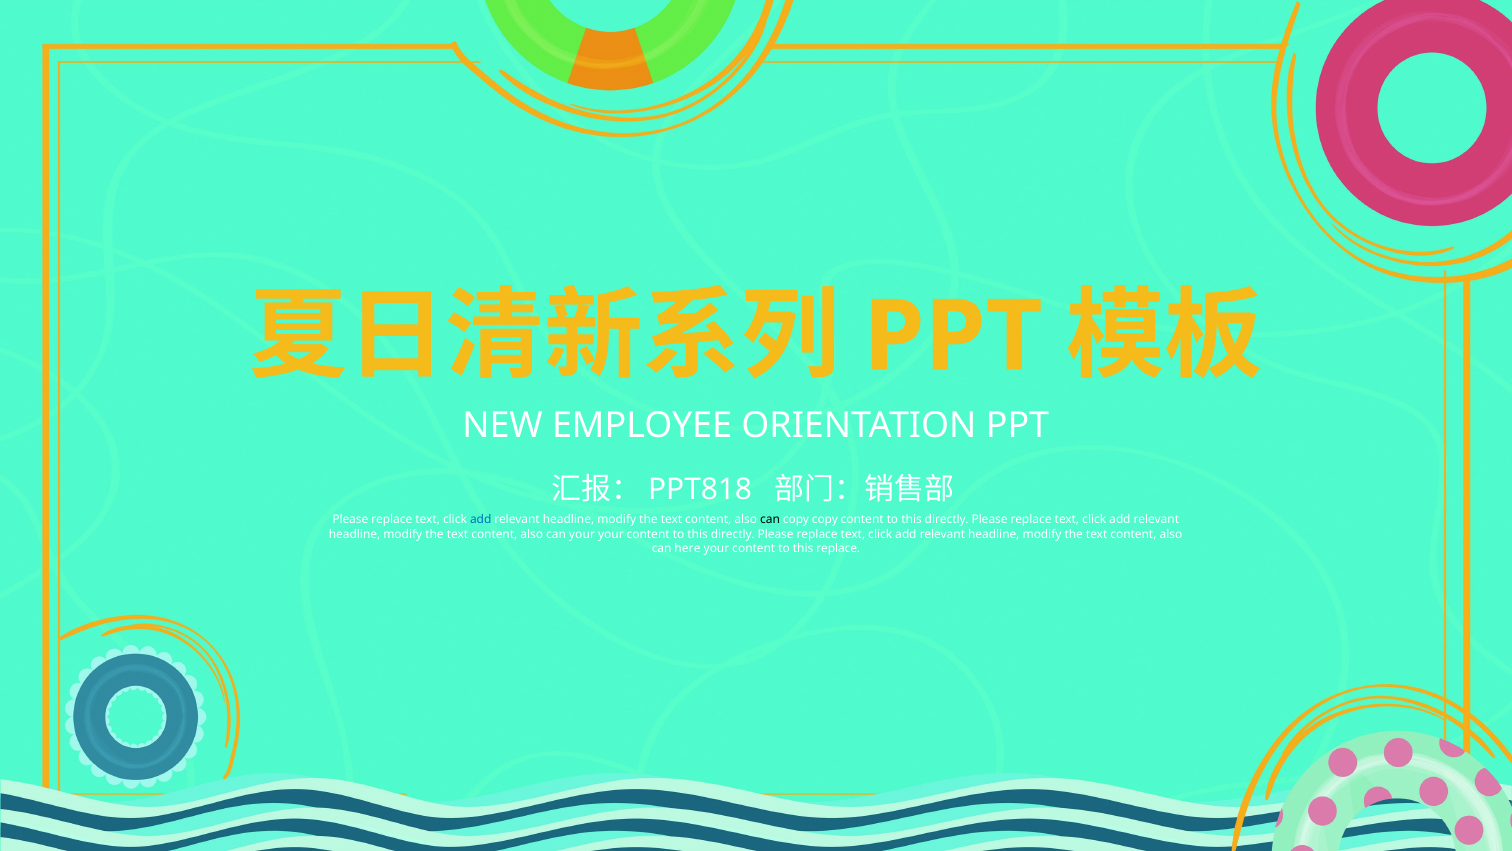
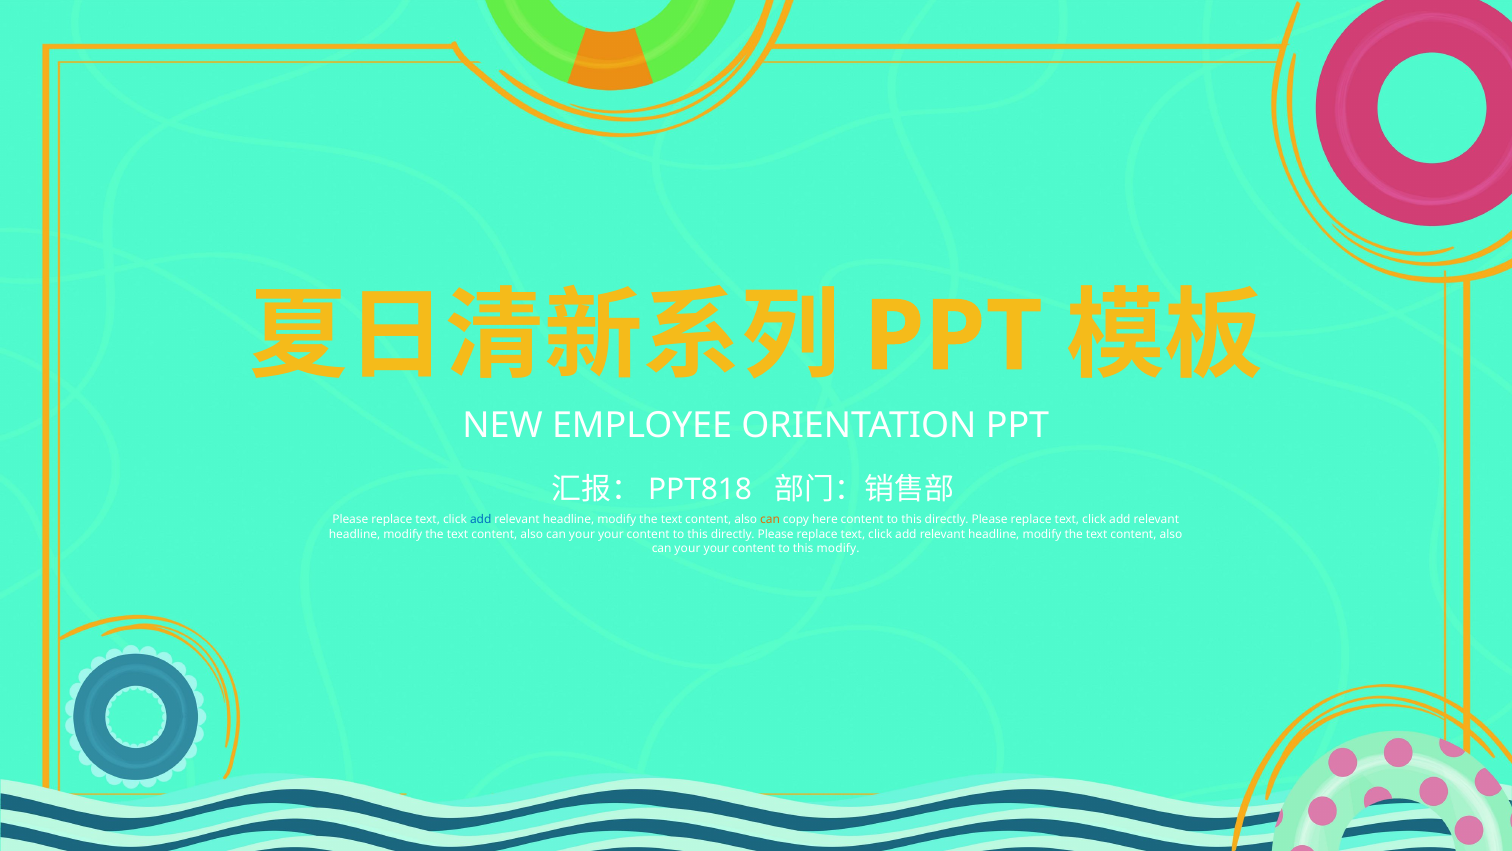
can colour: black -> orange (770, 520)
copy copy: copy -> here (825, 520)
here: here -> your (687, 548)
this replace: replace -> modify (838, 548)
